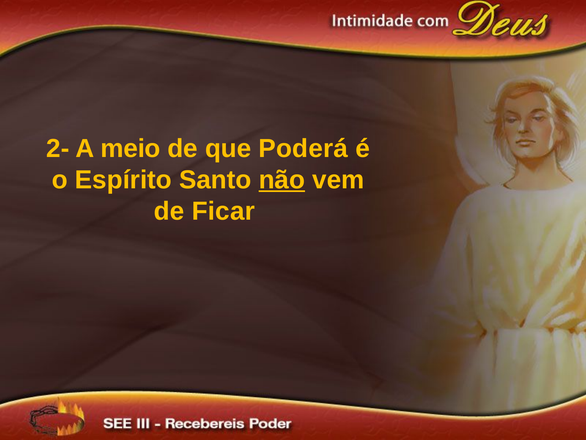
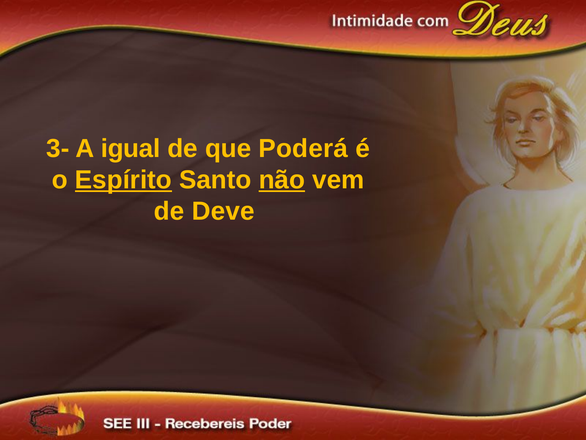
2-: 2- -> 3- (58, 148)
meio: meio -> igual (131, 148)
Espírito underline: none -> present (123, 180)
Ficar: Ficar -> Deve (223, 211)
